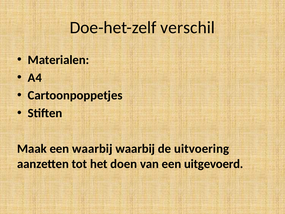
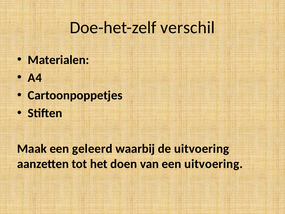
een waarbij: waarbij -> geleerd (92, 148)
een uitgevoerd: uitgevoerd -> uitvoering (214, 164)
